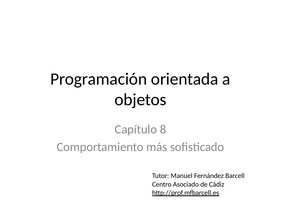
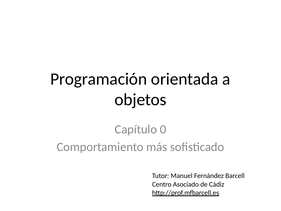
8: 8 -> 0 (163, 129)
